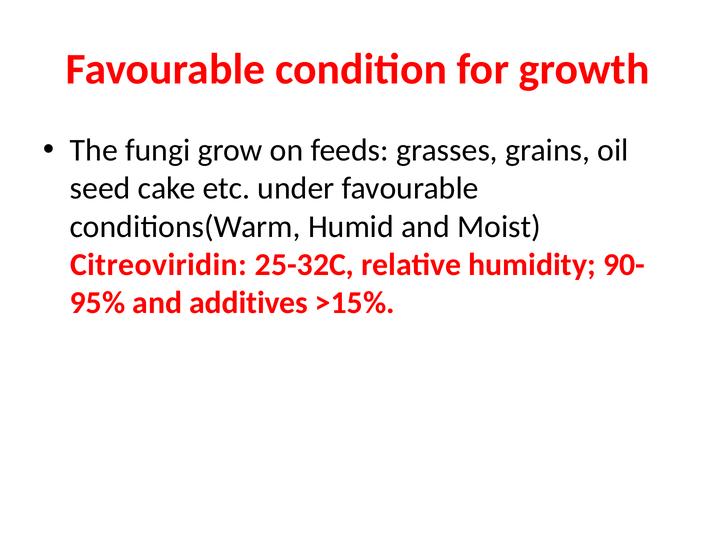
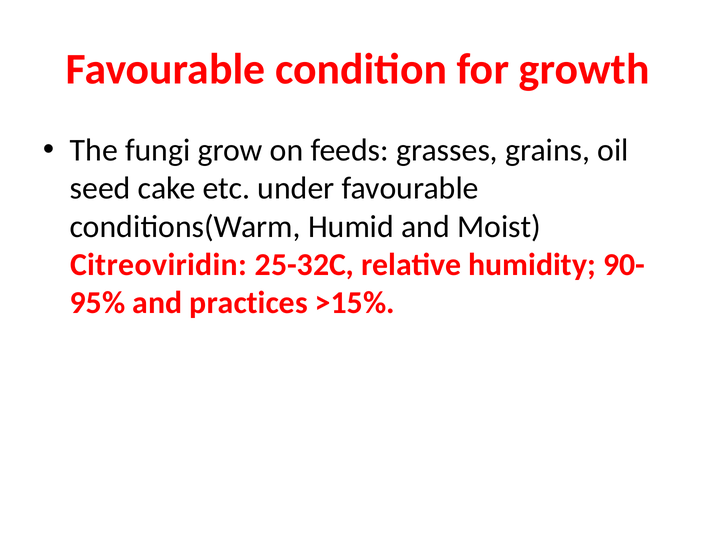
additives: additives -> practices (249, 303)
